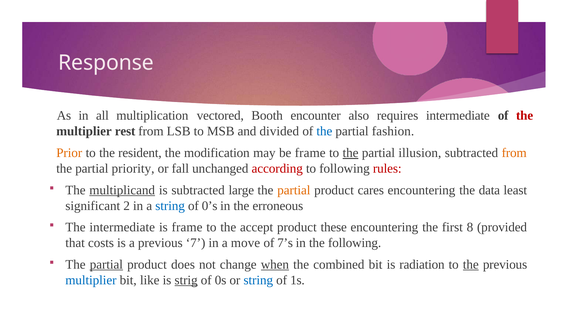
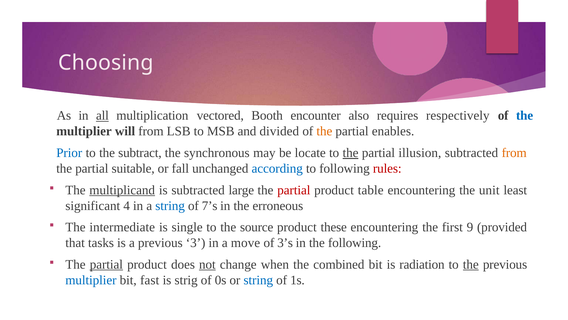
Response: Response -> Choosing (106, 63)
all underline: none -> present (102, 115)
requires intermediate: intermediate -> respectively (458, 115)
the colour: red -> blue (525, 115)
rest: rest -> will (125, 131)
the colour: blue -> orange (324, 131)
fashion: fashion -> enables (393, 131)
Prior colour: orange -> blue (69, 153)
resident: resident -> subtract (140, 153)
modification: modification -> synchronous (217, 153)
be frame: frame -> locate (310, 153)
priority: priority -> suitable (133, 168)
according colour: red -> blue (277, 168)
partial colour: orange -> red (294, 190)
cares: cares -> table (371, 190)
data: data -> unit (489, 190)
2: 2 -> 4 (127, 205)
0’s: 0’s -> 7’s (210, 205)
is frame: frame -> single (187, 227)
accept: accept -> source (257, 227)
8: 8 -> 9 (470, 227)
costs: costs -> tasks (101, 243)
7: 7 -> 3 (196, 243)
7’s: 7’s -> 3’s (285, 243)
not underline: none -> present (207, 264)
when underline: present -> none (275, 264)
like: like -> fast (150, 280)
strig underline: present -> none (186, 280)
